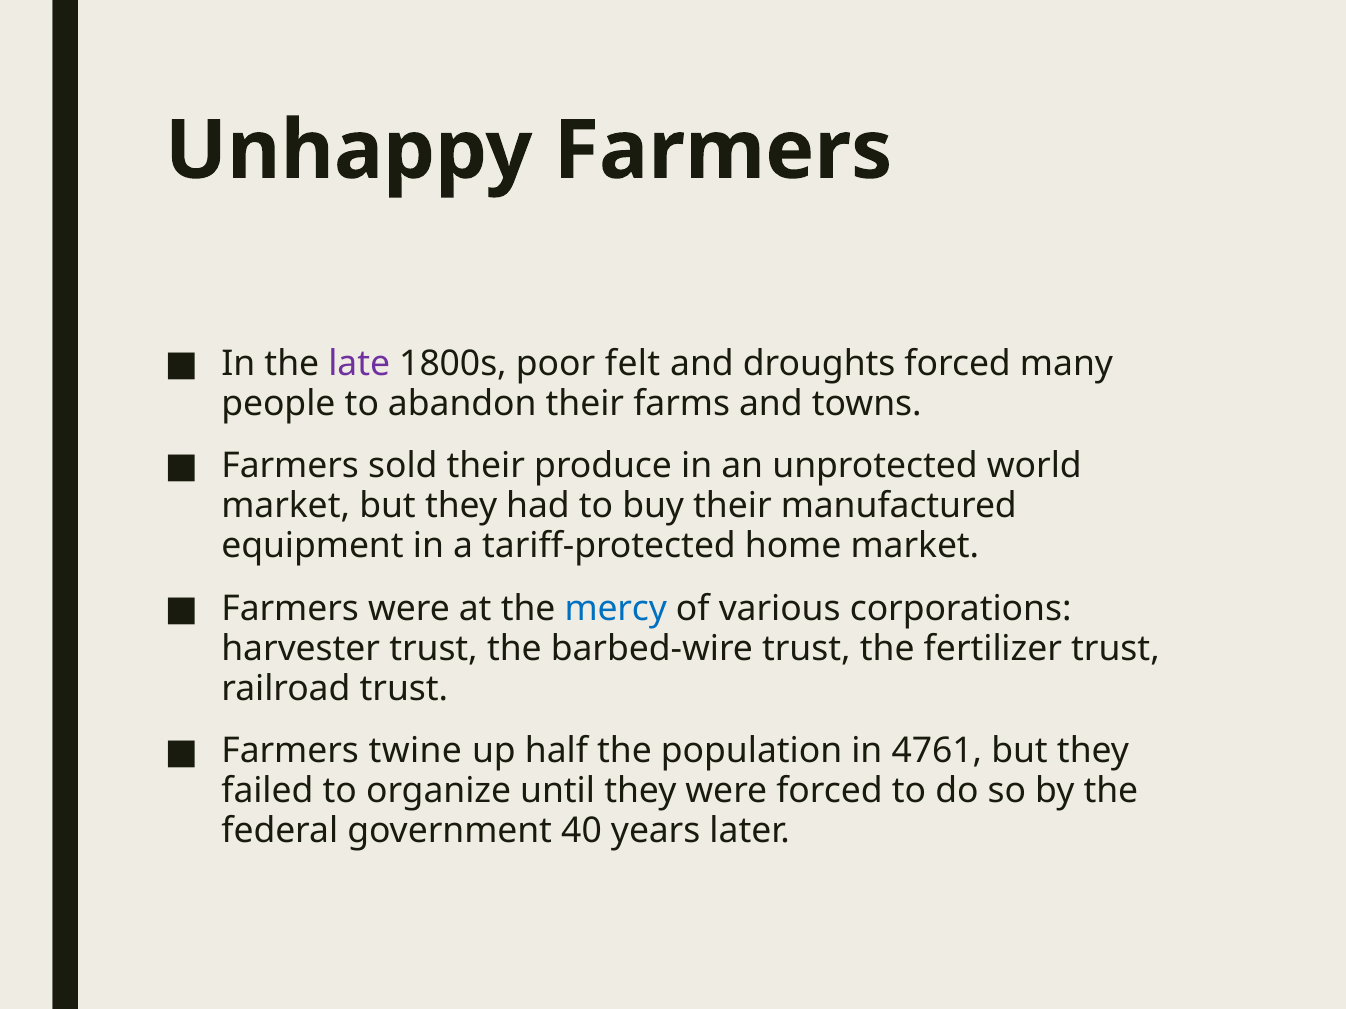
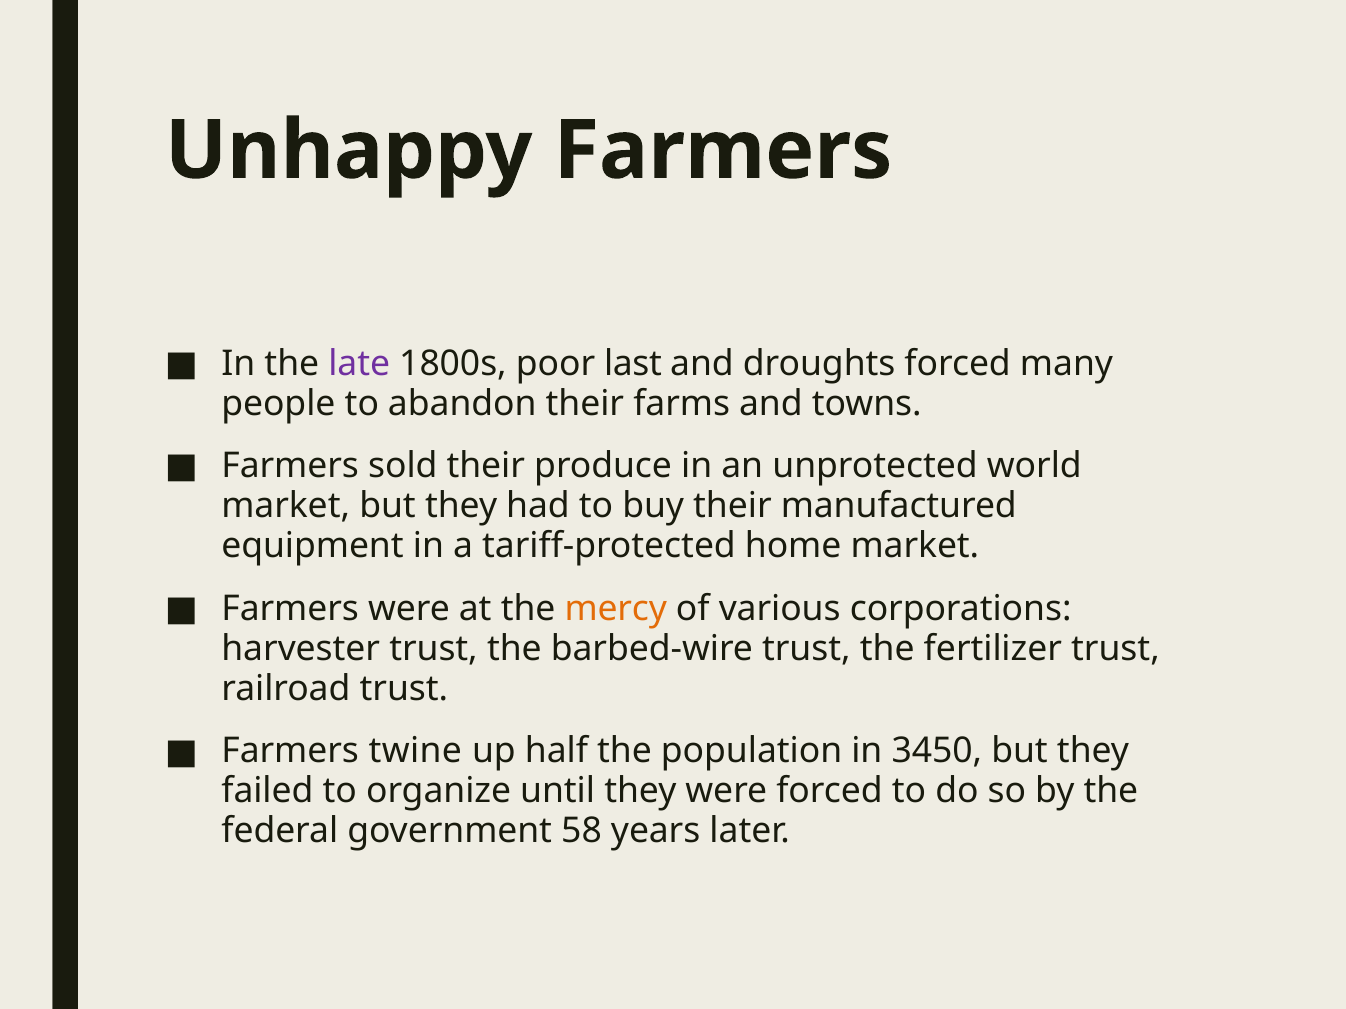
felt: felt -> last (633, 364)
mercy colour: blue -> orange (616, 609)
4761: 4761 -> 3450 (937, 751)
40: 40 -> 58 (582, 832)
